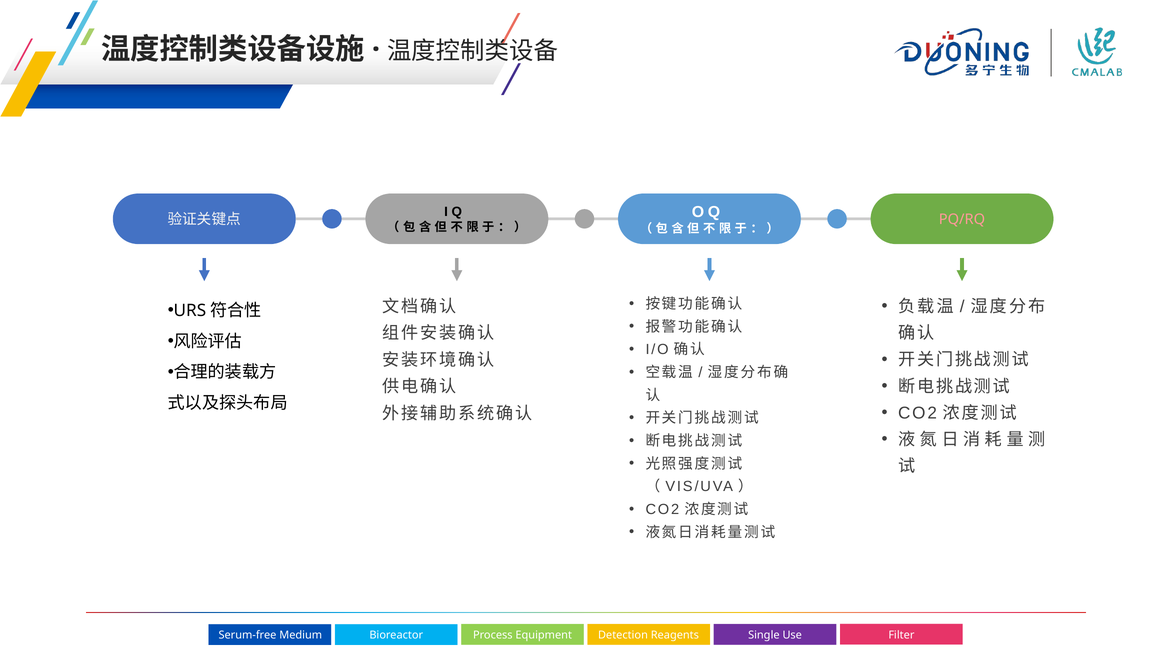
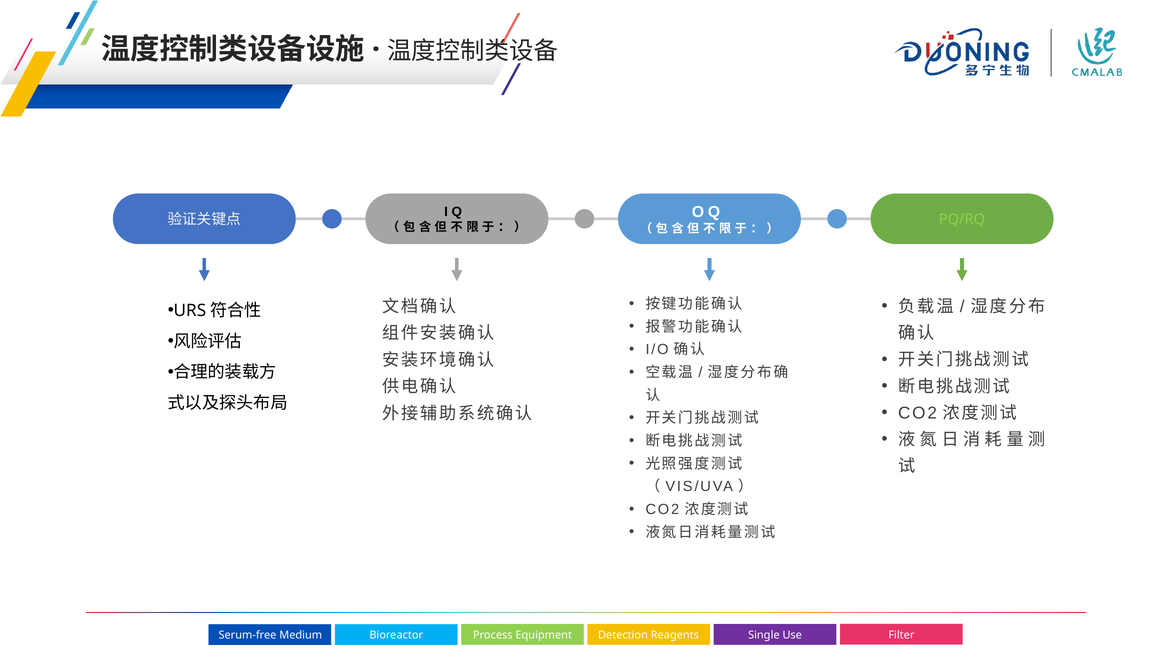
PQ/RQ colour: pink -> light green (962, 220)
